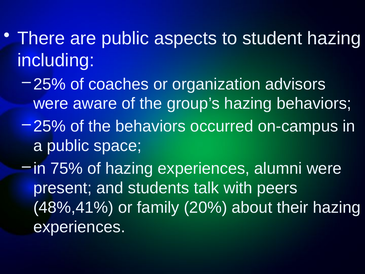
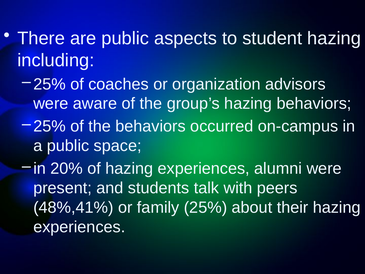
75%: 75% -> 20% (67, 168)
20%: 20% -> 25% (205, 207)
